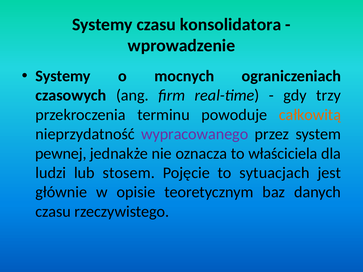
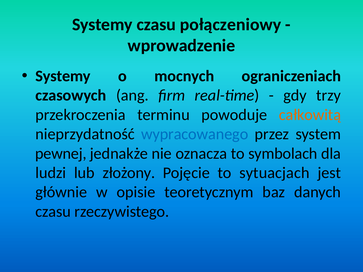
konsolidatora: konsolidatora -> połączeniowy (231, 25)
wypracowanego colour: purple -> blue (195, 134)
właściciela: właściciela -> symbolach (283, 154)
stosem: stosem -> złożony (129, 173)
